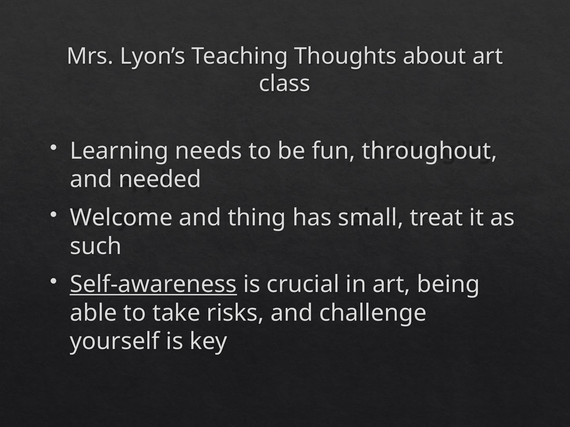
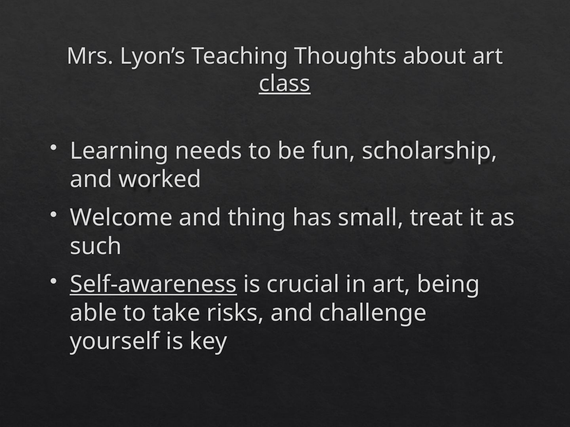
class underline: none -> present (285, 84)
throughout: throughout -> scholarship (430, 151)
needed: needed -> worked (160, 180)
